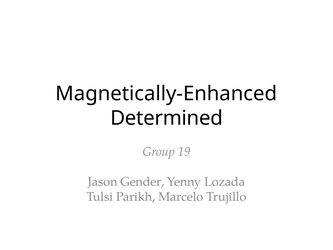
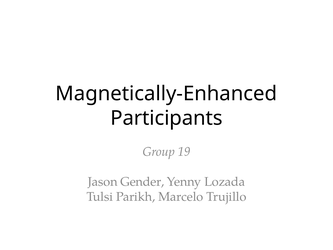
Determined: Determined -> Participants (166, 118)
